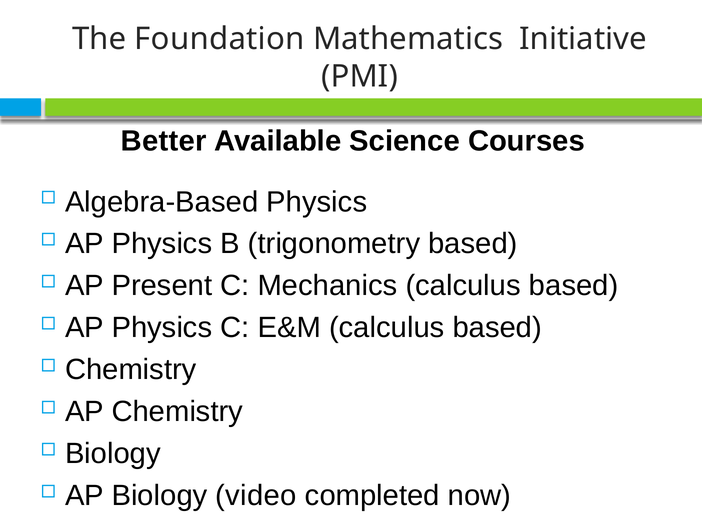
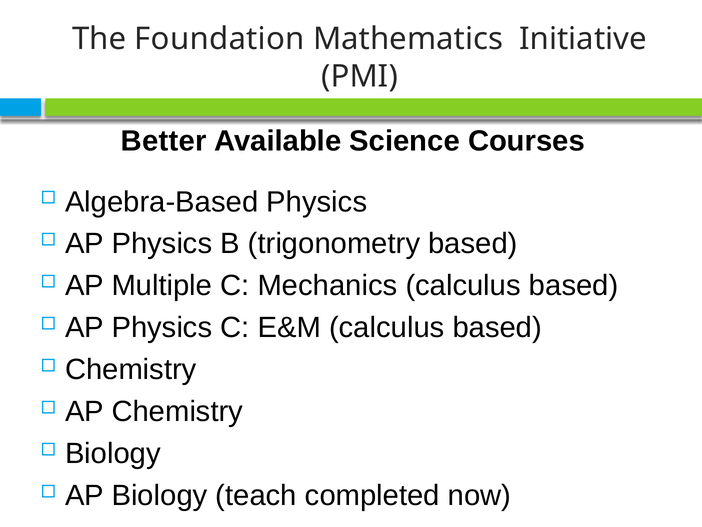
Present: Present -> Multiple (162, 286)
video: video -> teach (256, 495)
